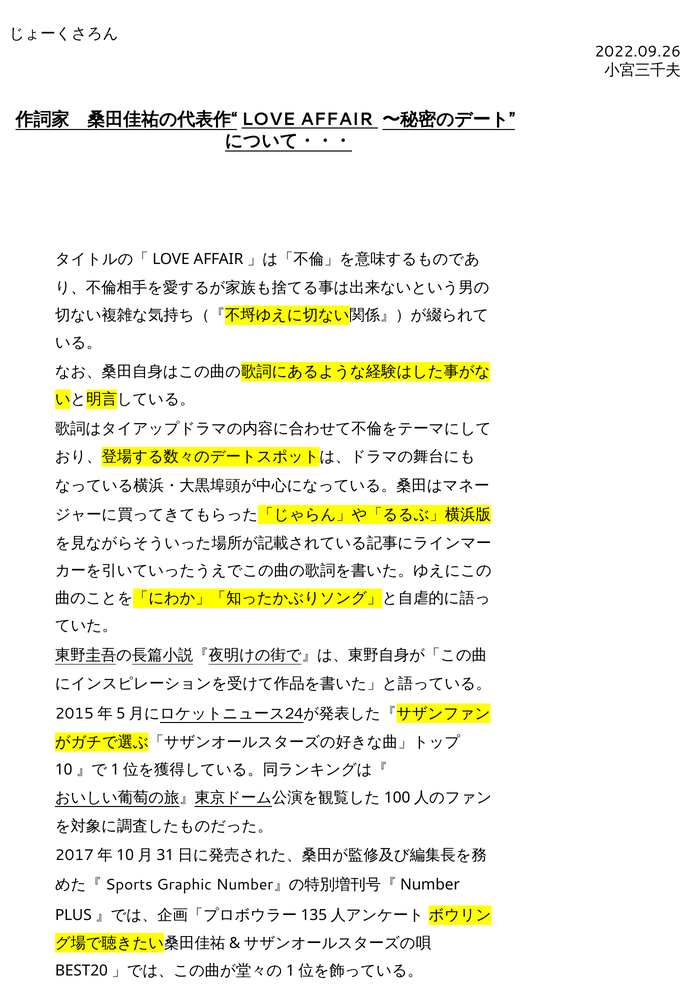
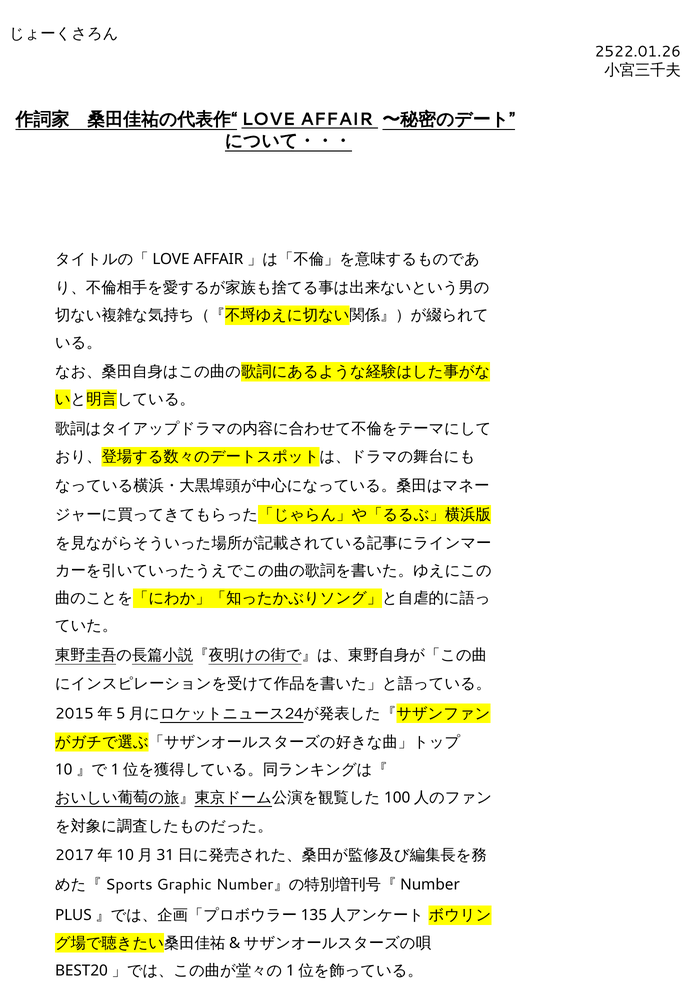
2022.09.26: 2022.09.26 -> 2522.01.26 (638, 52)
